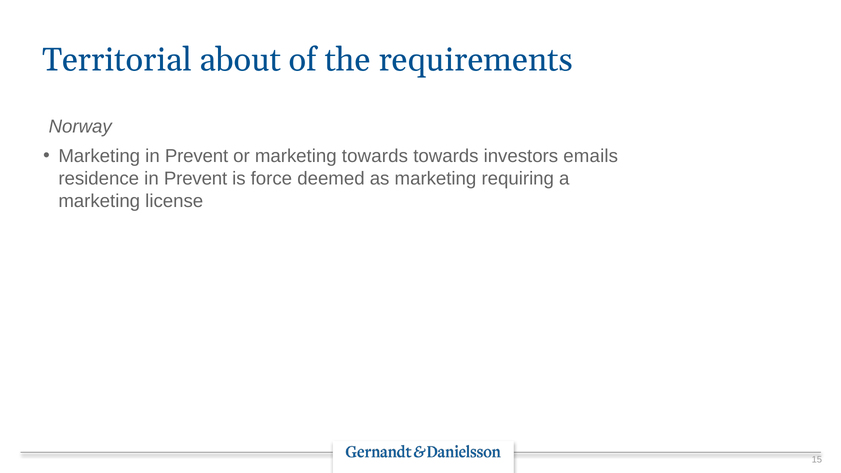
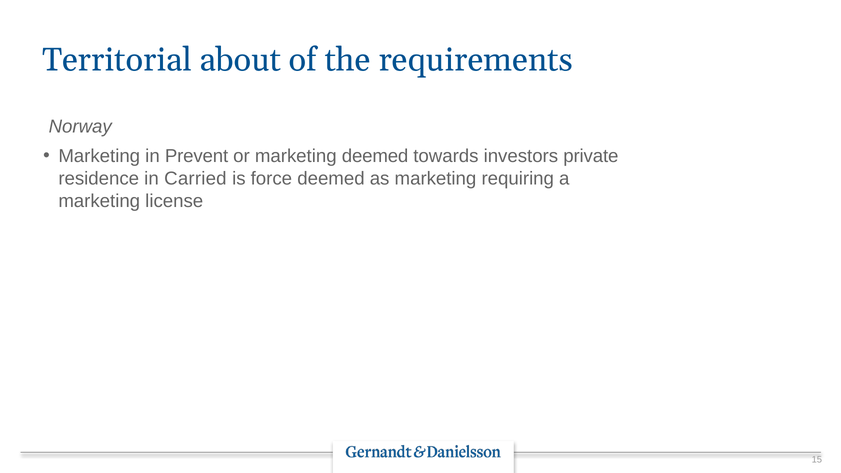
marketing towards: towards -> deemed (375, 156)
emails: emails -> private (591, 156)
residence in Prevent: Prevent -> Carried (195, 179)
